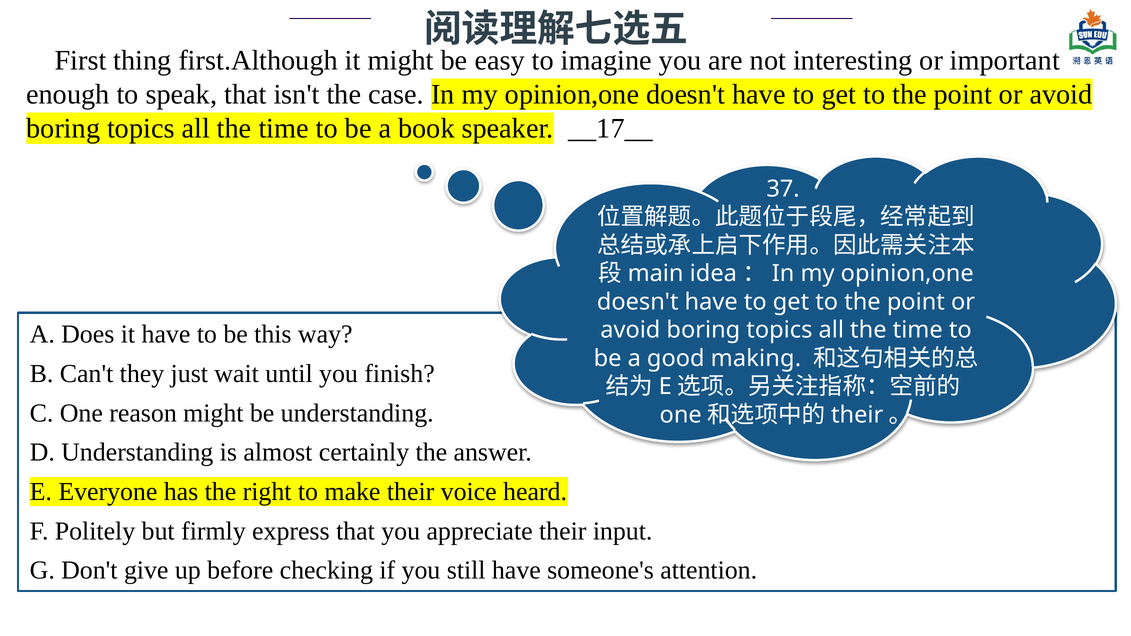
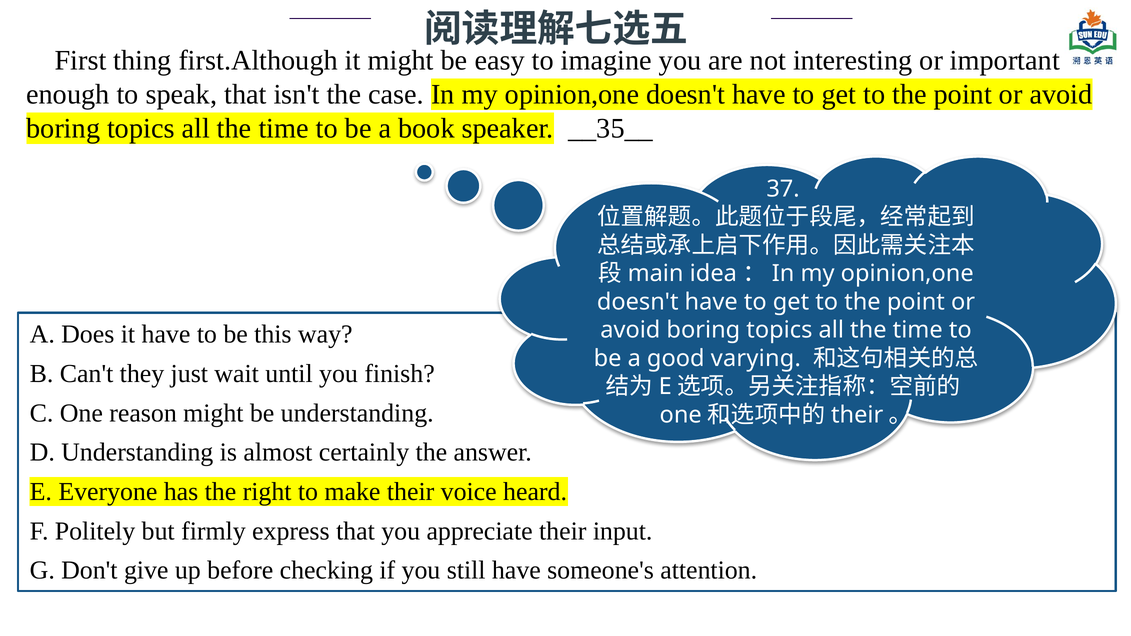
__17__: __17__ -> __35__ (611, 128)
making: making -> varying (756, 358)
